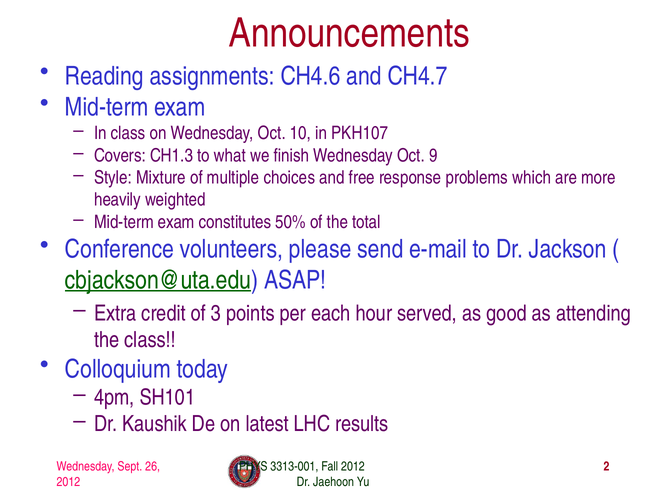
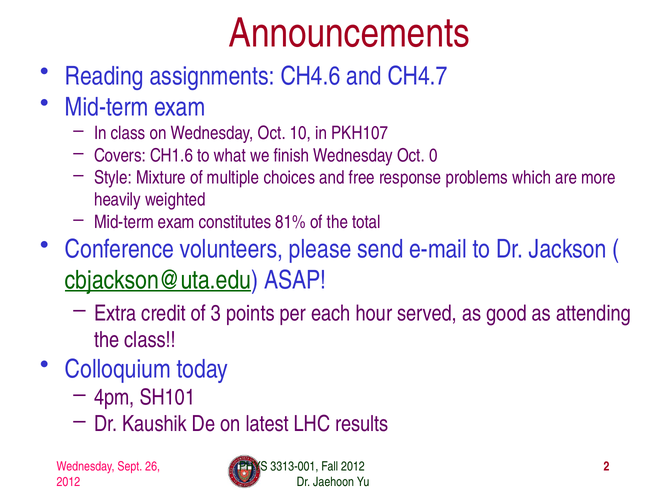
CH1.3: CH1.3 -> CH1.6 (172, 156)
9: 9 -> 0 (433, 156)
50%: 50% -> 81% (291, 222)
